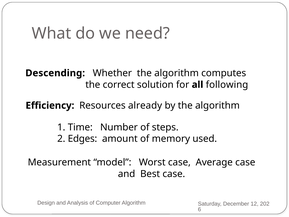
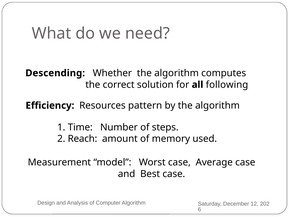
already: already -> pattern (145, 105)
Edges: Edges -> Reach (82, 139)
